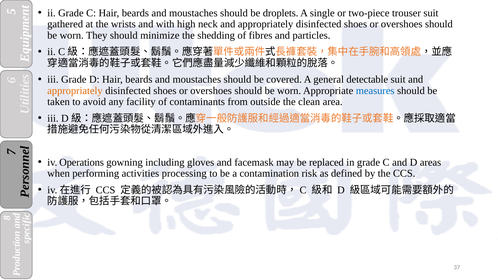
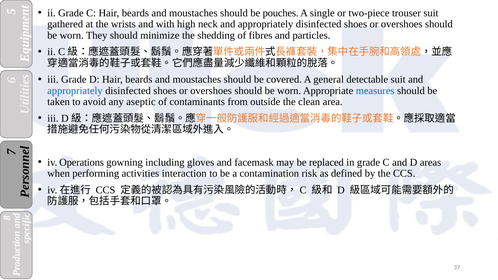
droplets: droplets -> pouches (281, 13)
appropriately colour: orange -> blue (75, 91)
facility: facility -> aseptic (141, 102)
processing: processing -> interaction (184, 174)
